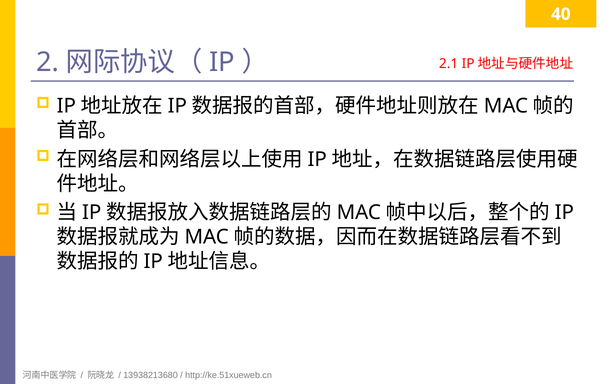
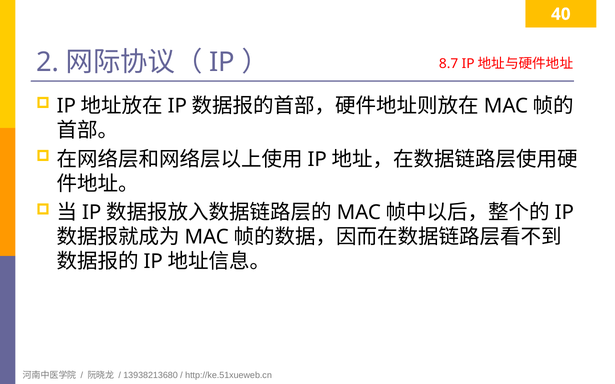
2.1: 2.1 -> 8.7 (449, 64)
